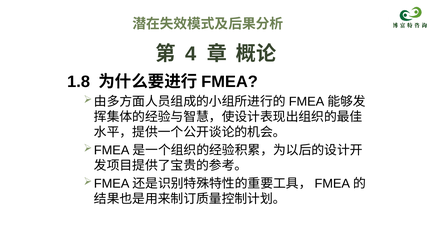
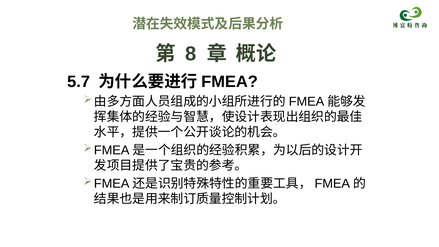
4: 4 -> 8 (191, 54)
1.8: 1.8 -> 5.7 (79, 82)
